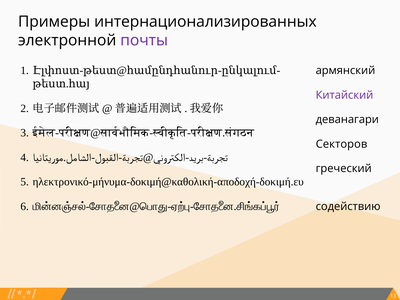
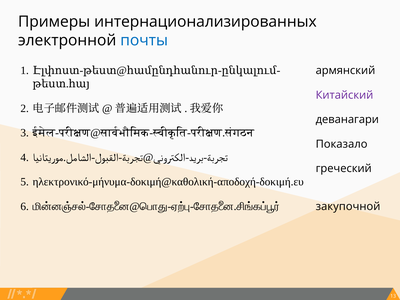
почты colour: purple -> blue (144, 40)
Секторов: Секторов -> Показало (342, 144)
содействию: содействию -> закупочной (348, 206)
